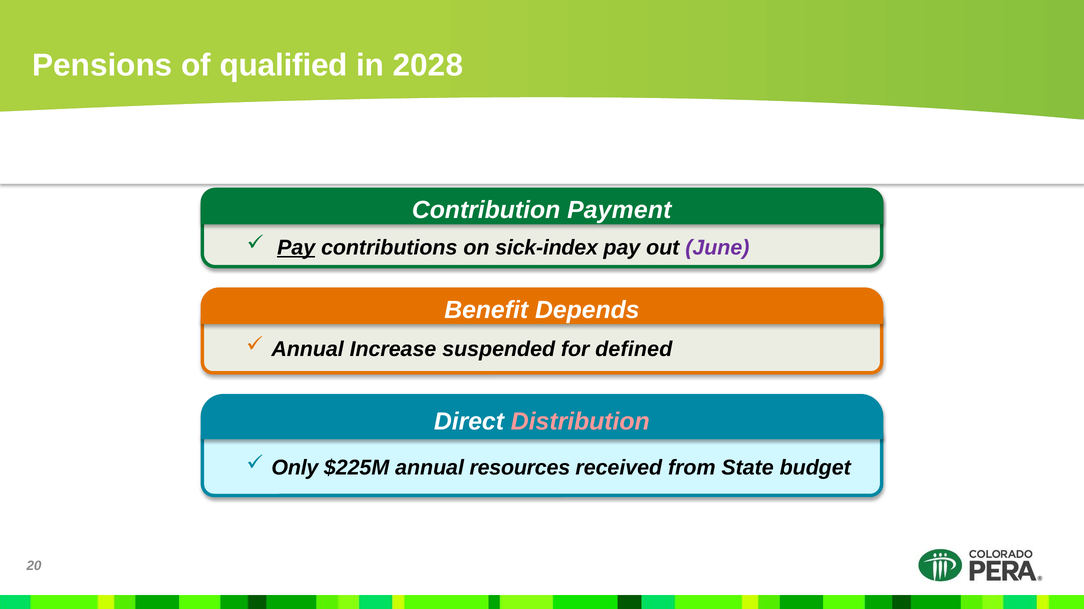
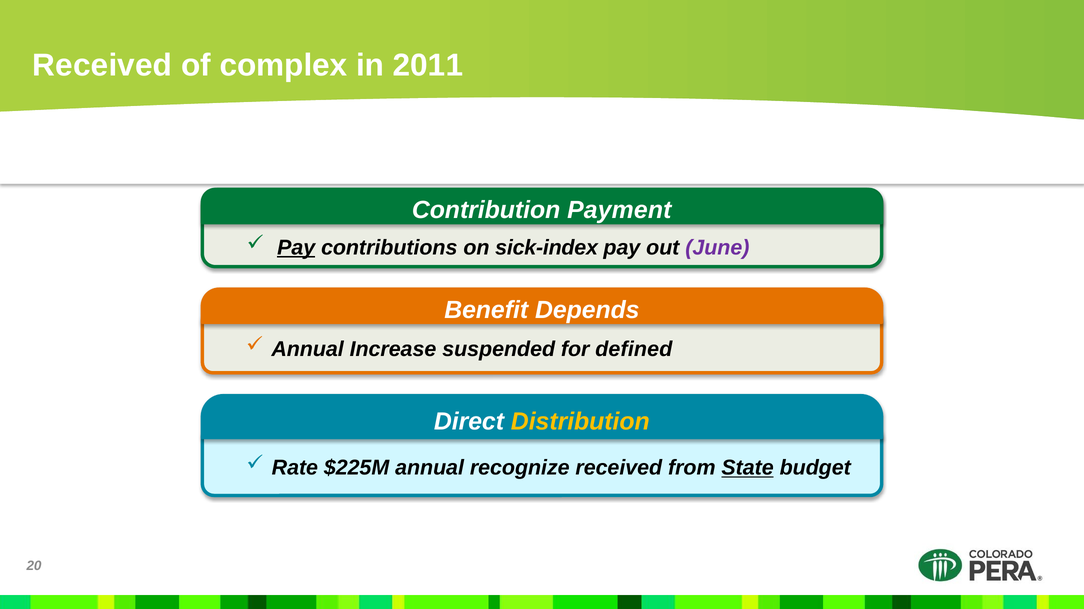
Pensions: Pensions -> Received (102, 65)
qualified: qualified -> complex (284, 65)
2028: 2028 -> 2011 (428, 65)
Distribution colour: pink -> yellow (580, 421)
Only: Only -> Rate (295, 468)
resources: resources -> recognize (520, 468)
State underline: none -> present (748, 468)
